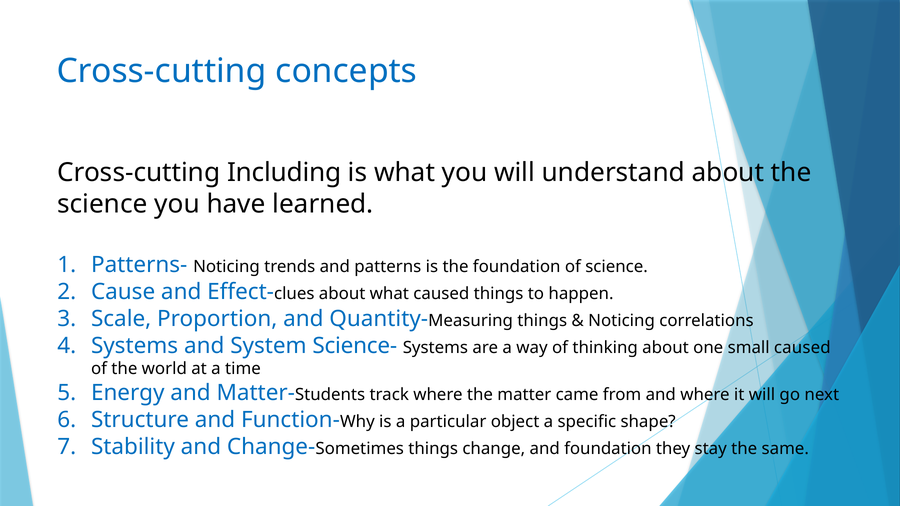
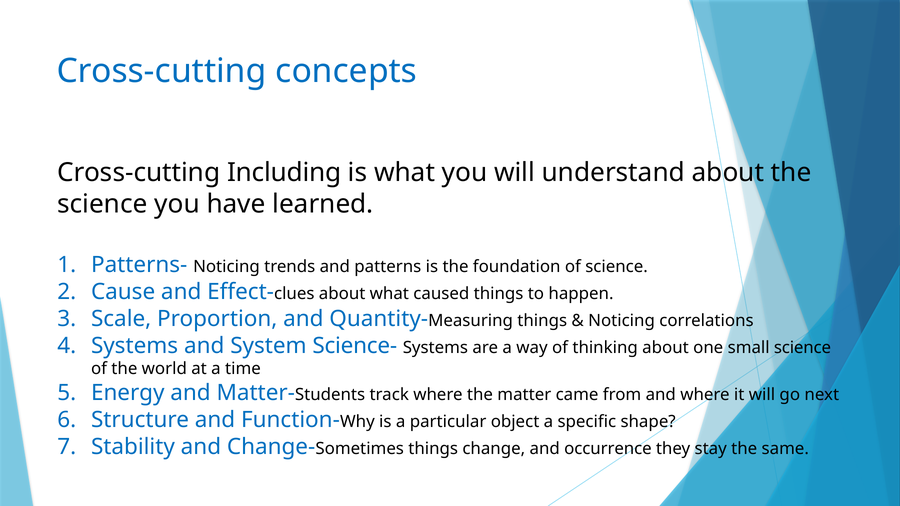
small caused: caused -> science (802, 348)
and foundation: foundation -> occurrence (608, 449)
